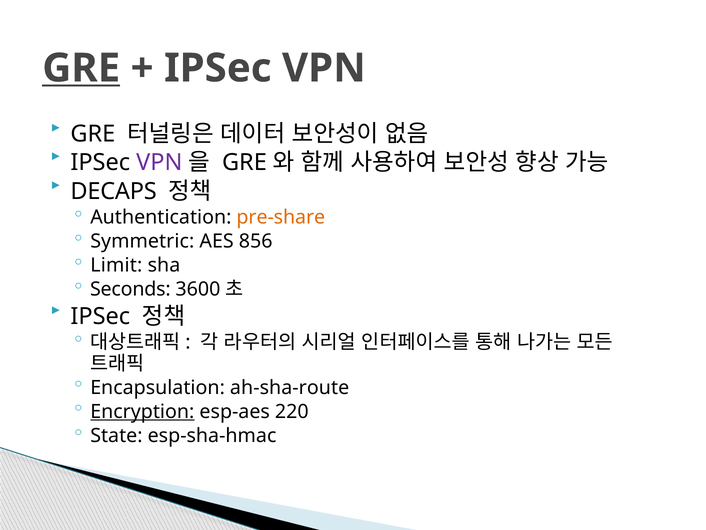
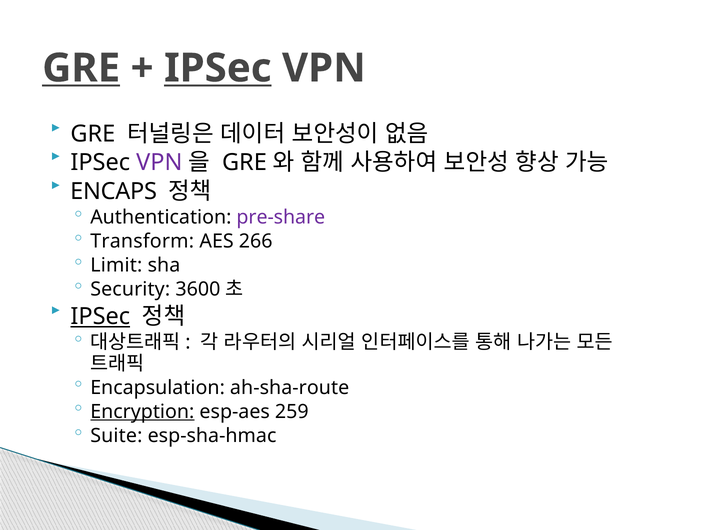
IPSec underline: none -> present (218, 68)
DECAPS: DECAPS -> ENCAPS (114, 191)
pre-share colour: orange -> purple (281, 217)
Symmetric: Symmetric -> Transform (142, 241)
856: 856 -> 266 (256, 241)
Seconds: Seconds -> Security (130, 289)
IPSec underline: none -> present (100, 316)
220: 220 -> 259 (292, 411)
State: State -> Suite (116, 435)
